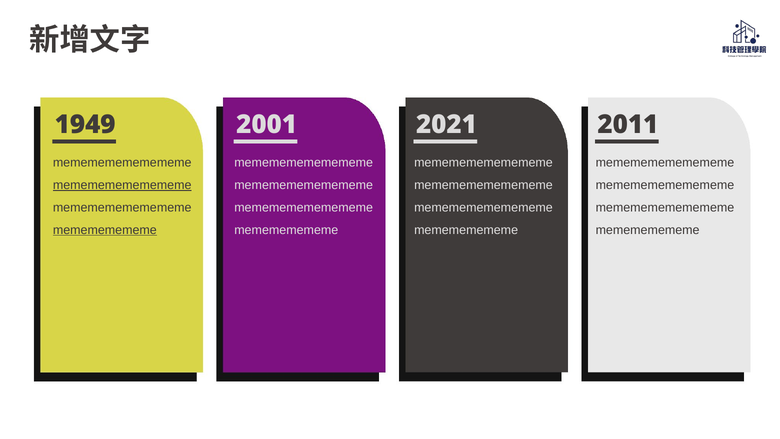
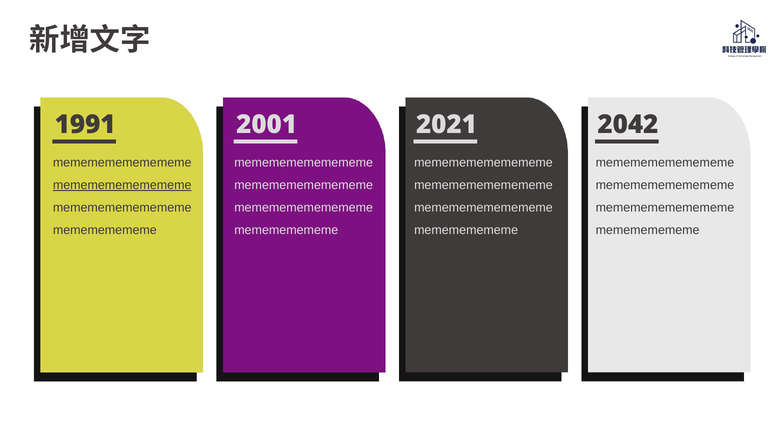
1949: 1949 -> 1991 (85, 125)
2011: 2011 -> 2042 (628, 125)
memememememe underline: present -> none (105, 230)
